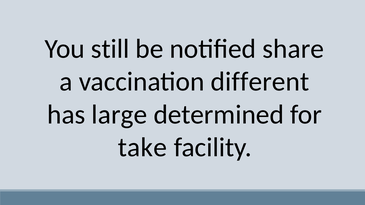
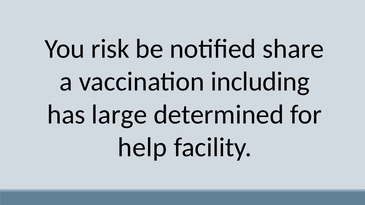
still: still -> risk (110, 49)
different: different -> including (260, 82)
take: take -> help (142, 148)
